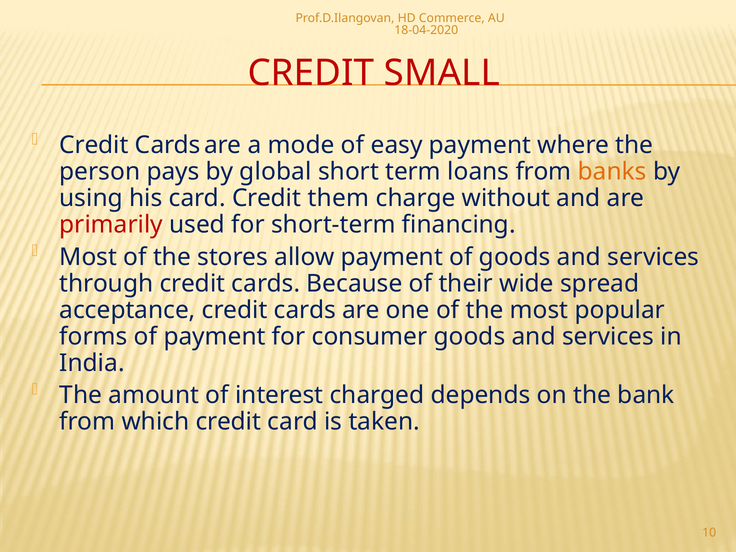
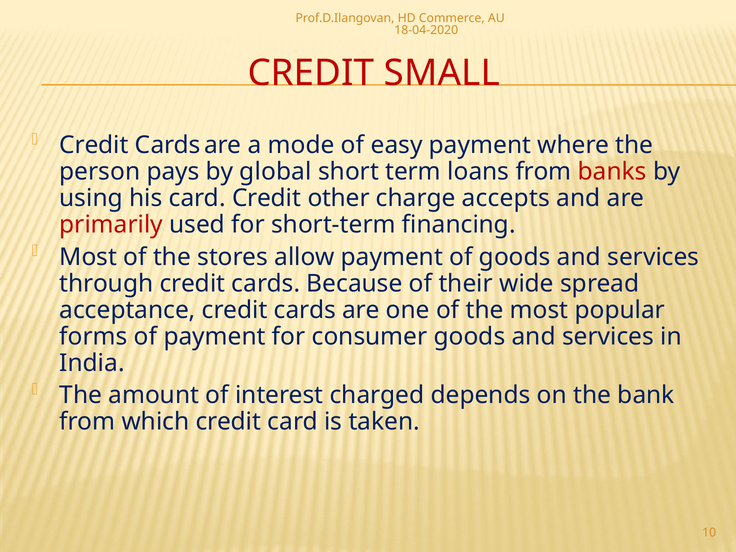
banks colour: orange -> red (612, 172)
them: them -> other (339, 198)
without: without -> accepts (506, 198)
